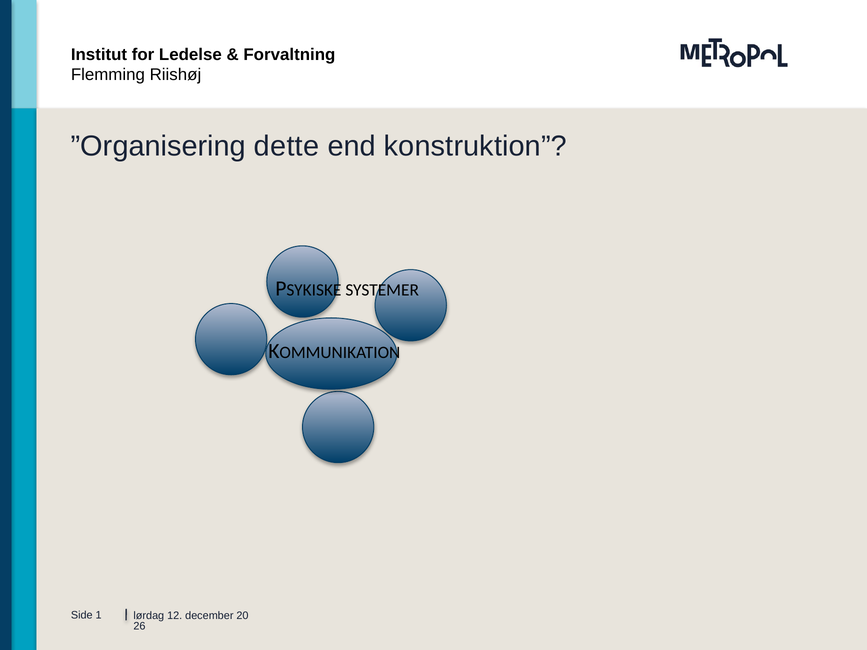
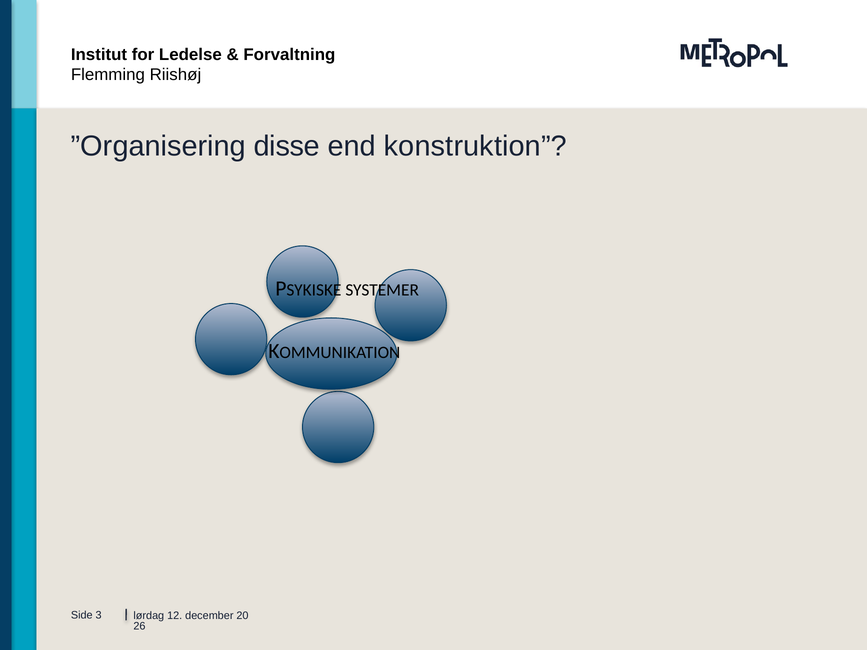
dette: dette -> disse (287, 146)
1: 1 -> 3 (99, 616)
